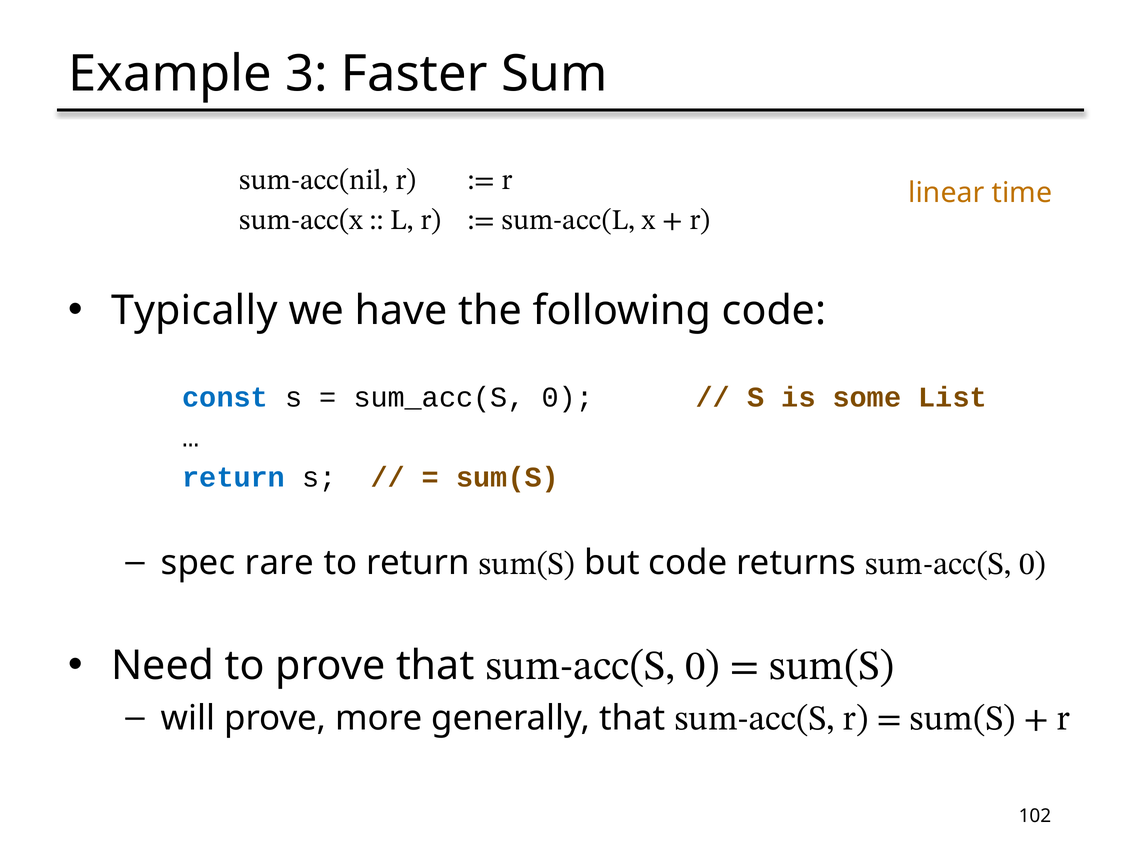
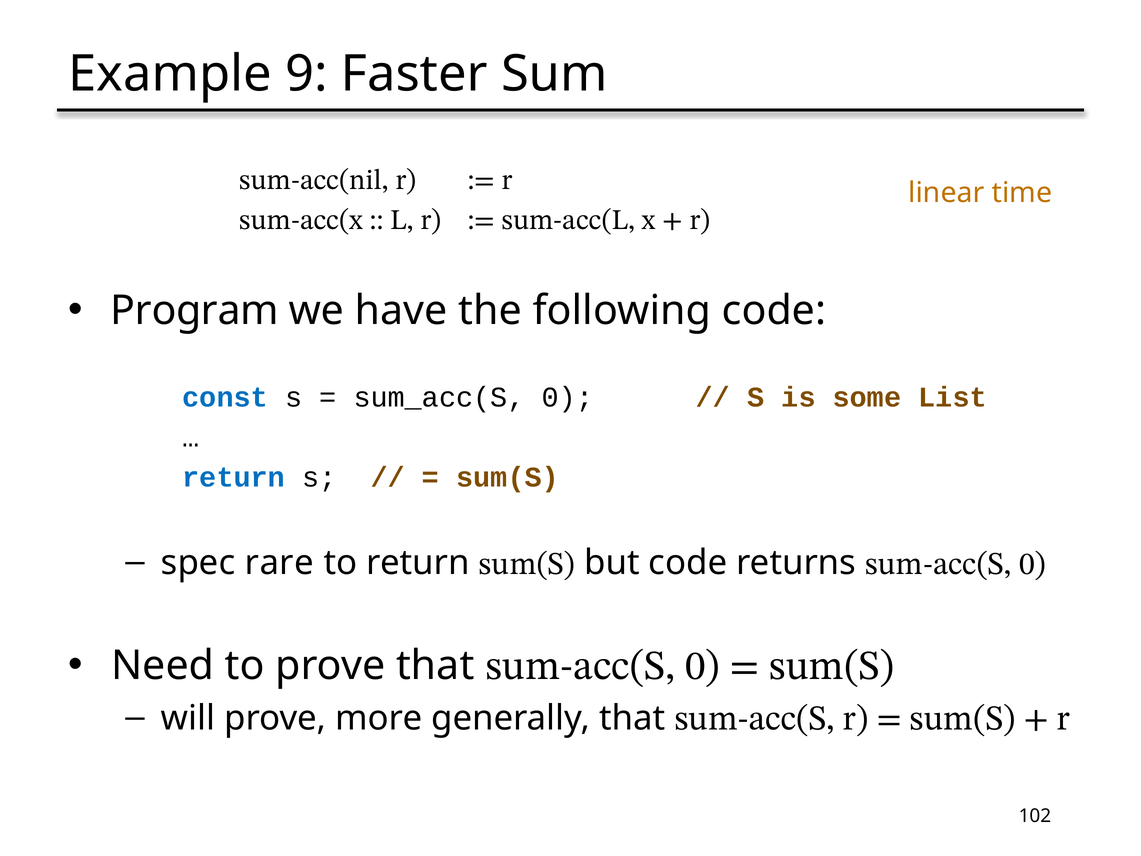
3: 3 -> 9 (306, 74)
Typically: Typically -> Program (195, 311)
